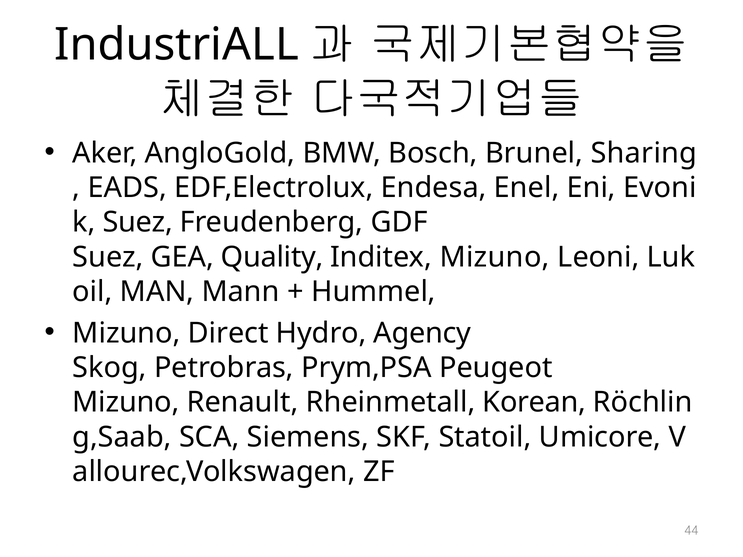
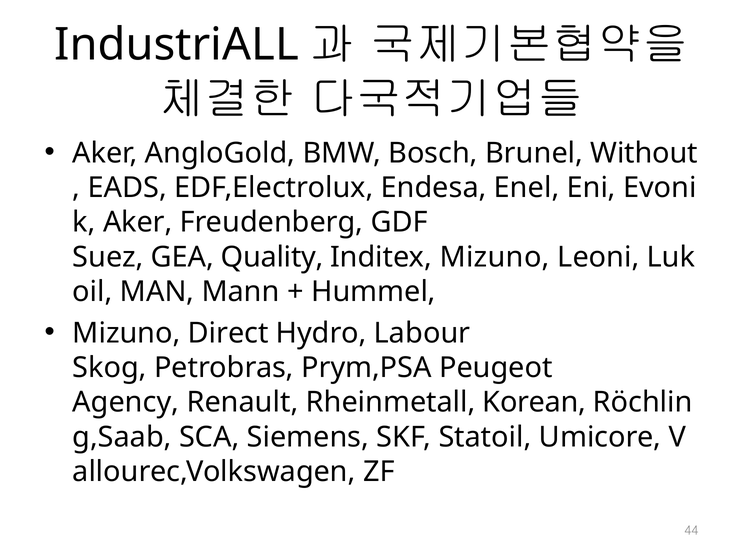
Sharing: Sharing -> Without (644, 153)
Suez: Suez -> Aker (138, 222)
Agency: Agency -> Labour (422, 333)
Mizuno: Mizuno -> Agency (126, 403)
